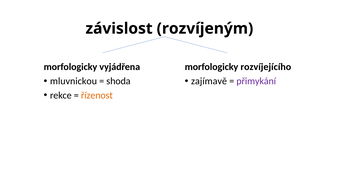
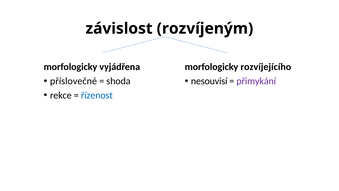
mluvnickou: mluvnickou -> příslovečné (73, 81)
zajímavě: zajímavě -> nesouvisí (209, 81)
řízenost colour: orange -> blue (97, 95)
